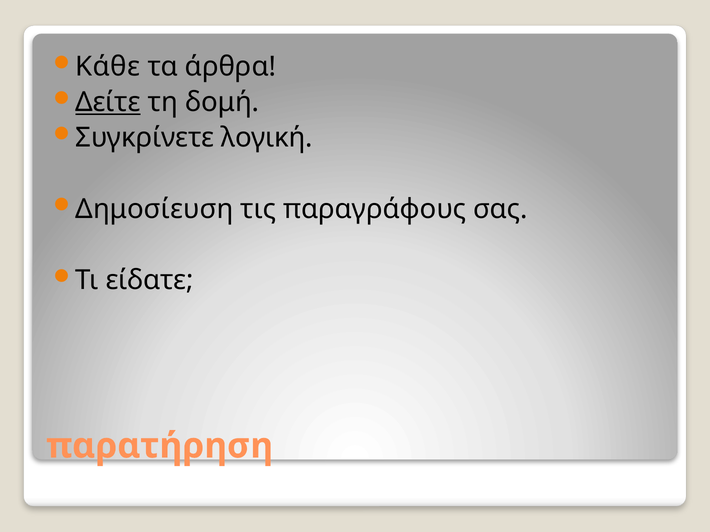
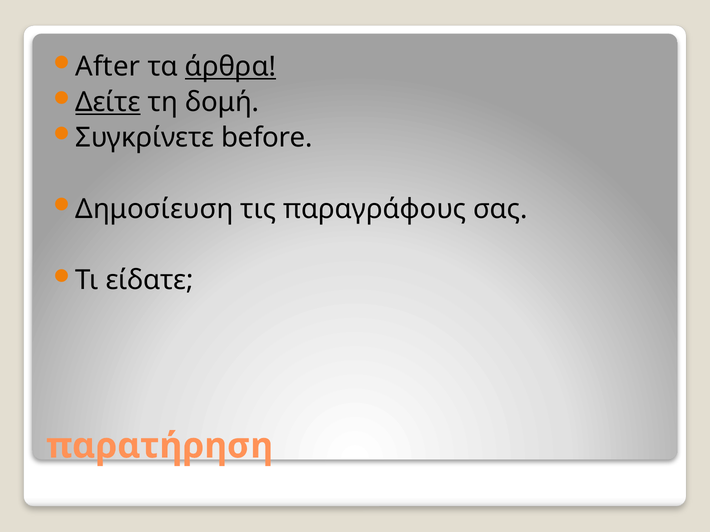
Κάθε: Κάθε -> After (108, 67)
άρθρα underline: none -> present (230, 67)
λογική: λογική -> before (267, 138)
